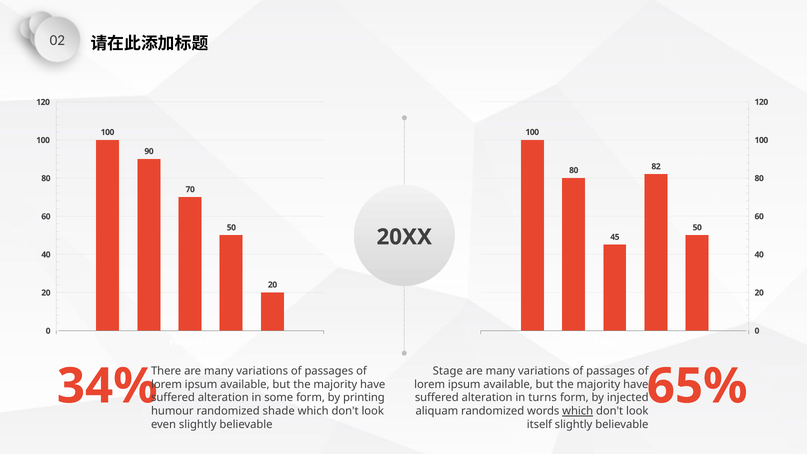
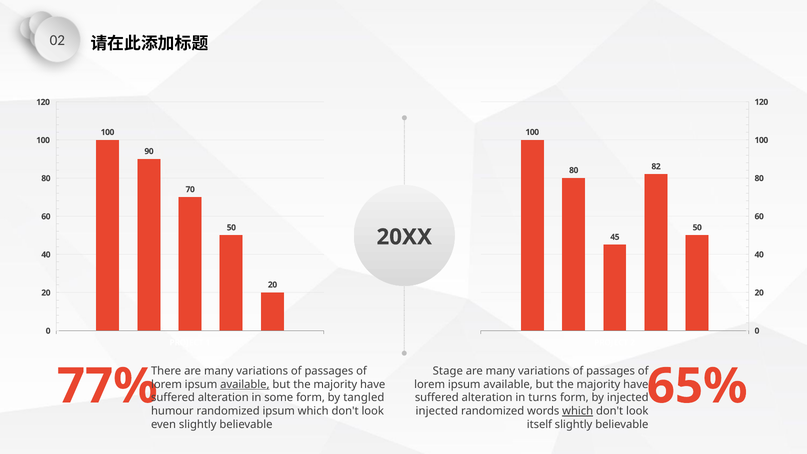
34%: 34% -> 77% (107, 386)
available underline: none -> present (245, 384)
printing: printing -> tangled (364, 398)
randomized shade: shade -> ipsum (279, 411)
aliquam: aliquam -> injected (437, 411)
